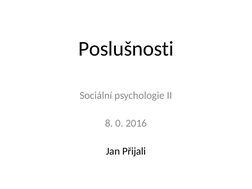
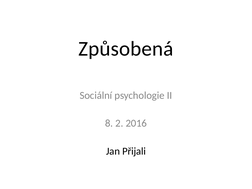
Poslušnosti: Poslušnosti -> Způsobená (126, 49)
0: 0 -> 2 (119, 123)
